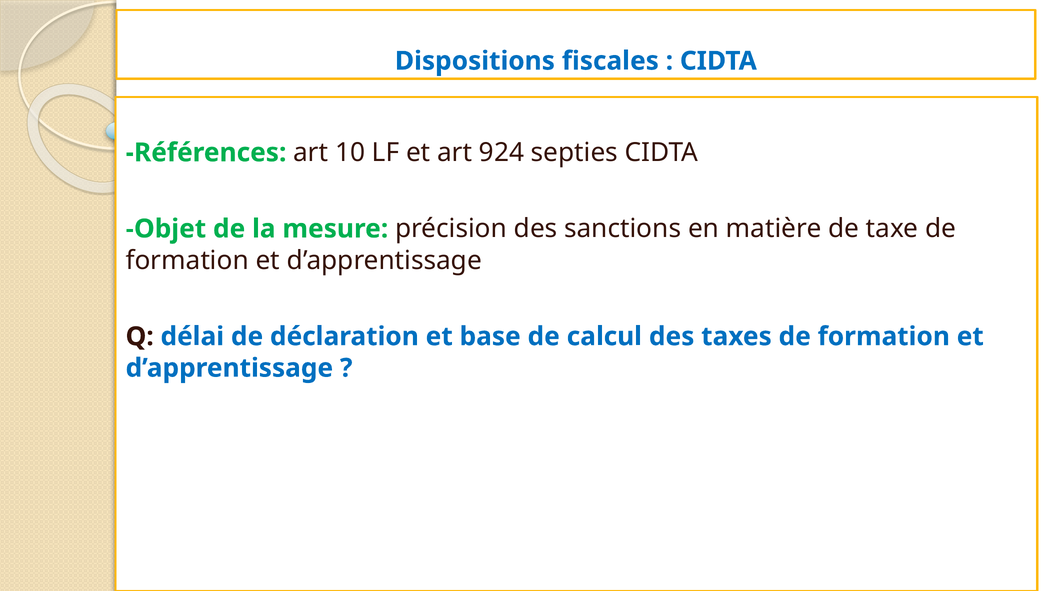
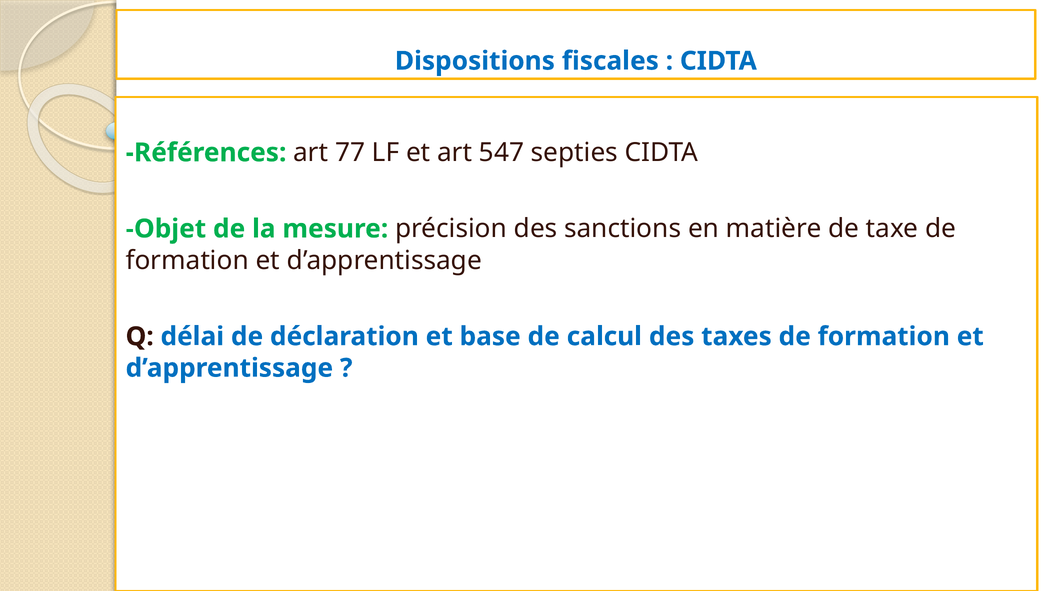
10: 10 -> 77 (350, 153)
924: 924 -> 547 (502, 153)
